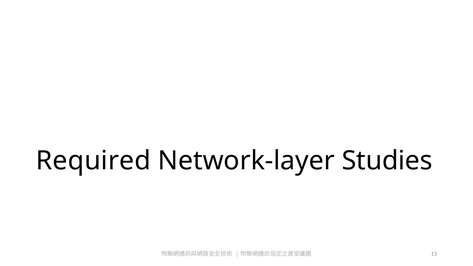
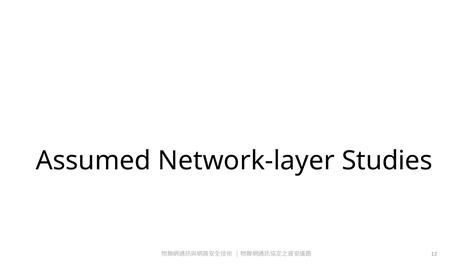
Required: Required -> Assumed (93, 161)
